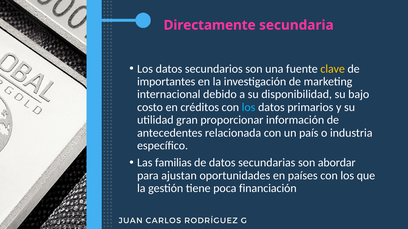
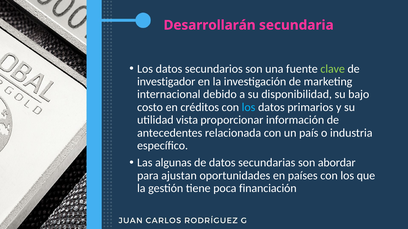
Directamente: Directamente -> Desarrollarán (210, 25)
clave colour: yellow -> light green (333, 69)
importantes: importantes -> investigador (166, 82)
gran: gran -> vista (187, 120)
familias: familias -> algunas (173, 163)
